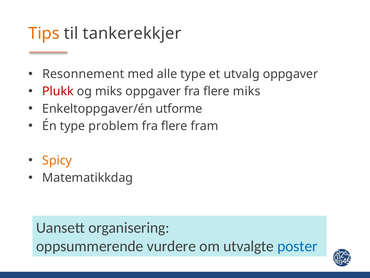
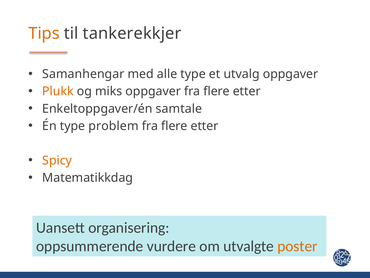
Resonnement: Resonnement -> Samanhengar (83, 74)
Plukk colour: red -> orange (58, 91)
oppgaver fra flere miks: miks -> etter (247, 91)
utforme: utforme -> samtale (179, 109)
fram: fram -> etter (205, 126)
poster colour: blue -> orange (297, 246)
